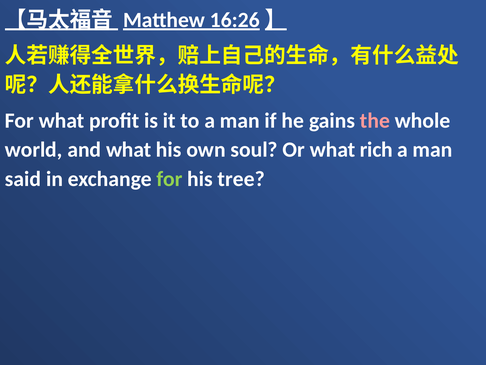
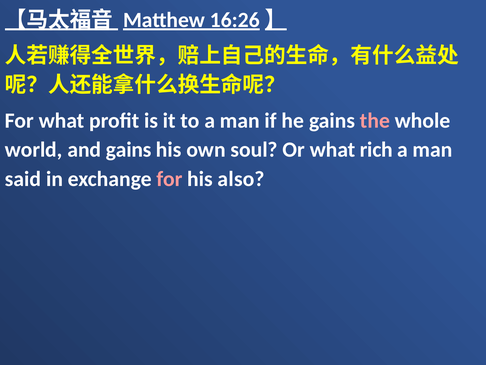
and what: what -> gains (129, 150)
for colour: light green -> pink (170, 179)
tree: tree -> also (241, 179)
